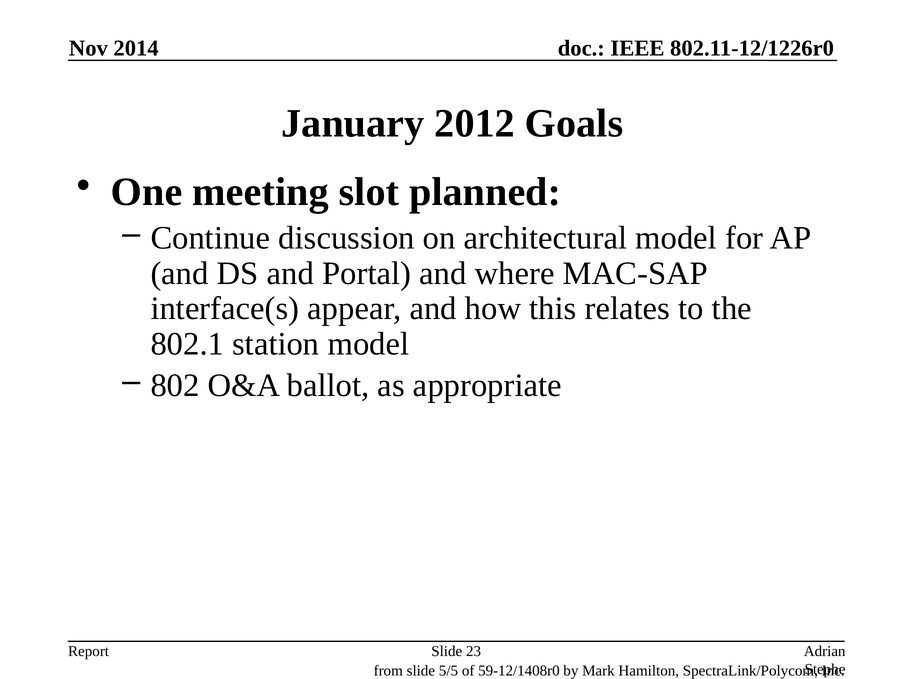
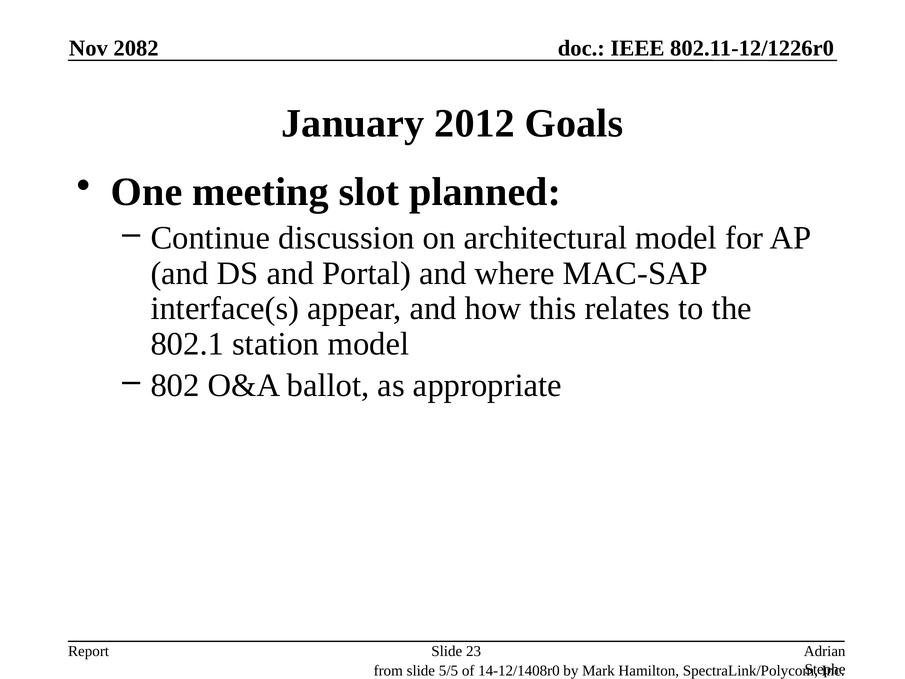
2014: 2014 -> 2082 (136, 48)
59-12/1408r0: 59-12/1408r0 -> 14-12/1408r0 (519, 671)
